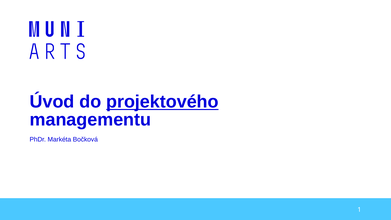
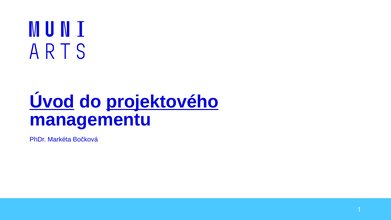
Úvod underline: none -> present (52, 102)
